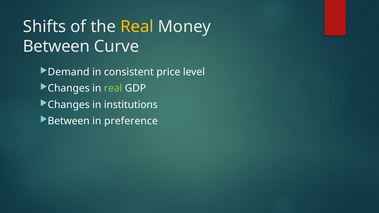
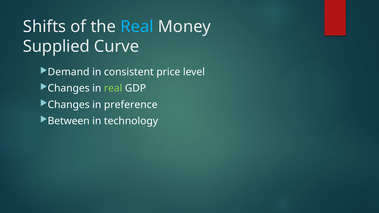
Real colour: yellow -> light blue (137, 27)
Between: Between -> Supplied (56, 47)
institutions: institutions -> preference (131, 105)
preference: preference -> technology (131, 121)
